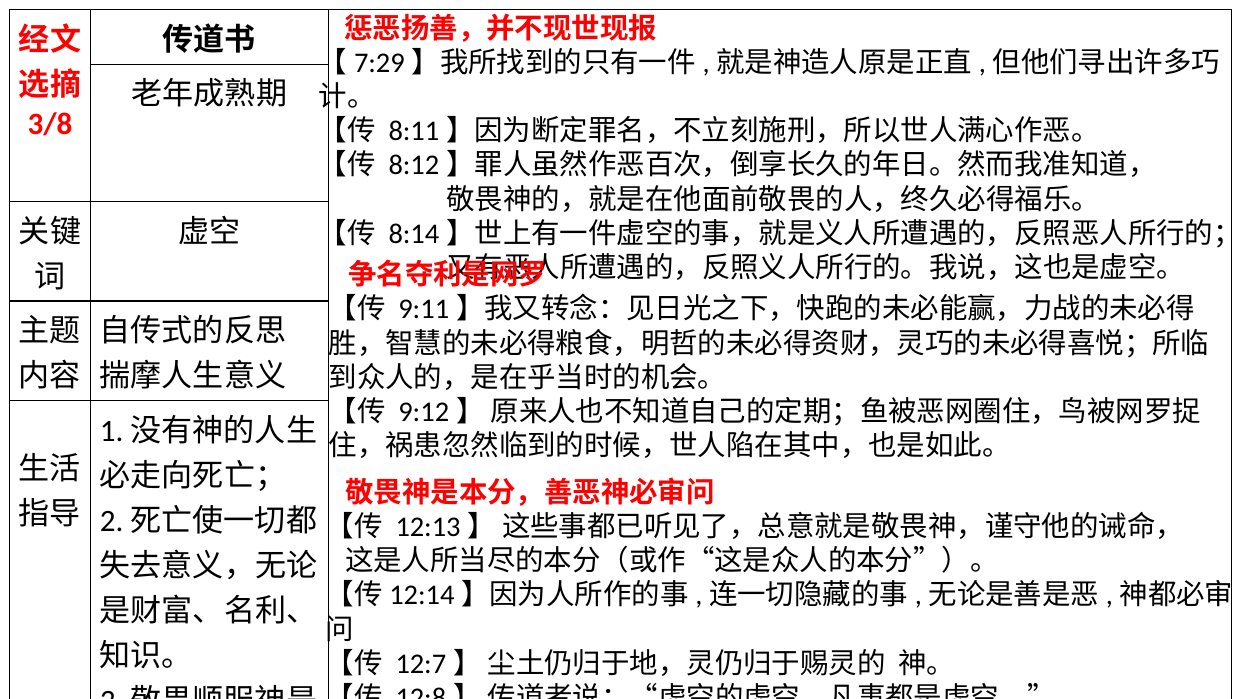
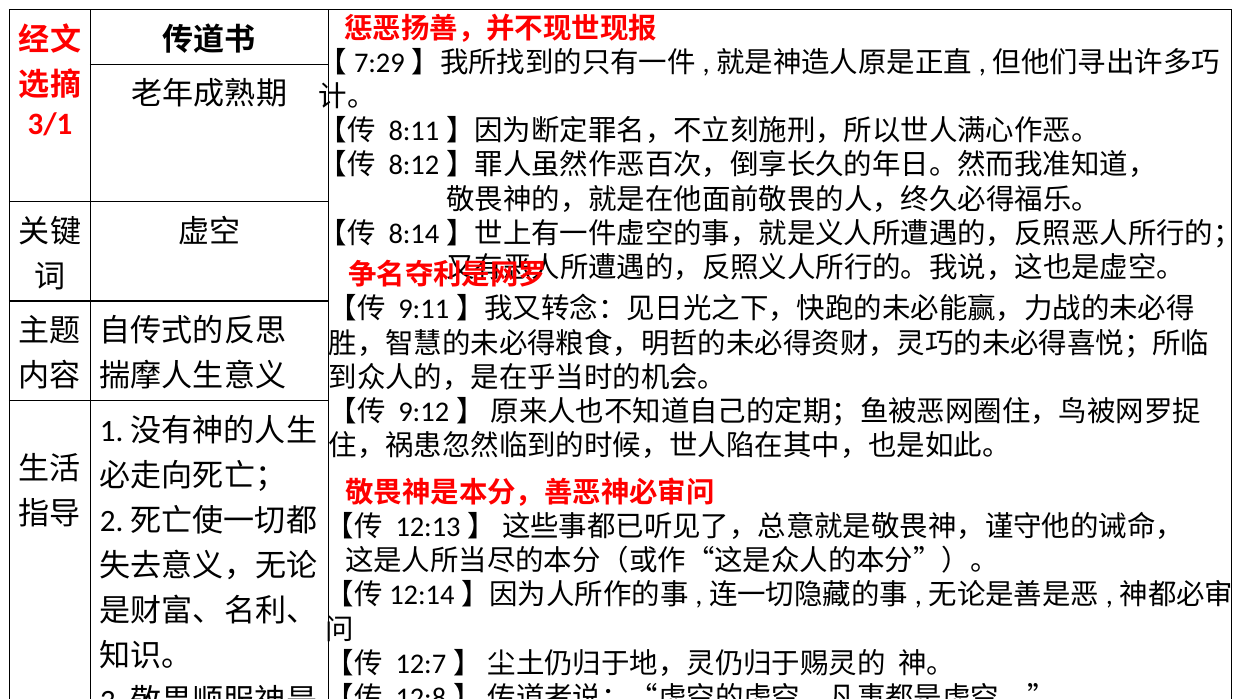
3/8: 3/8 -> 3/1 (50, 124)
